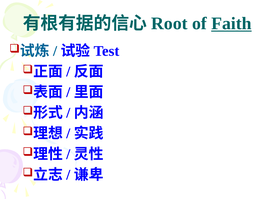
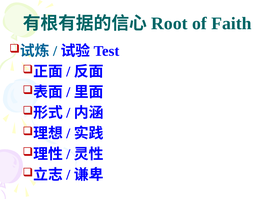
Faith underline: present -> none (231, 24)
